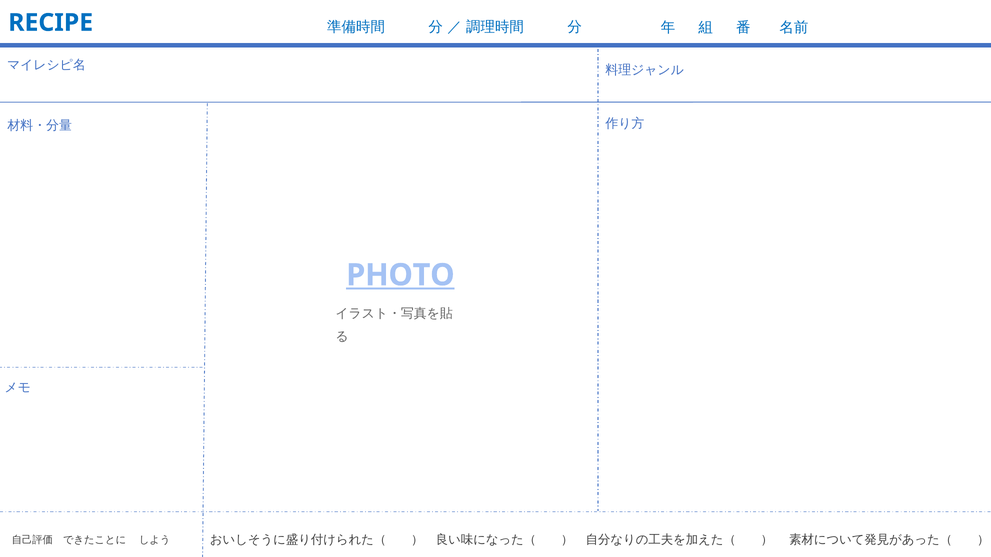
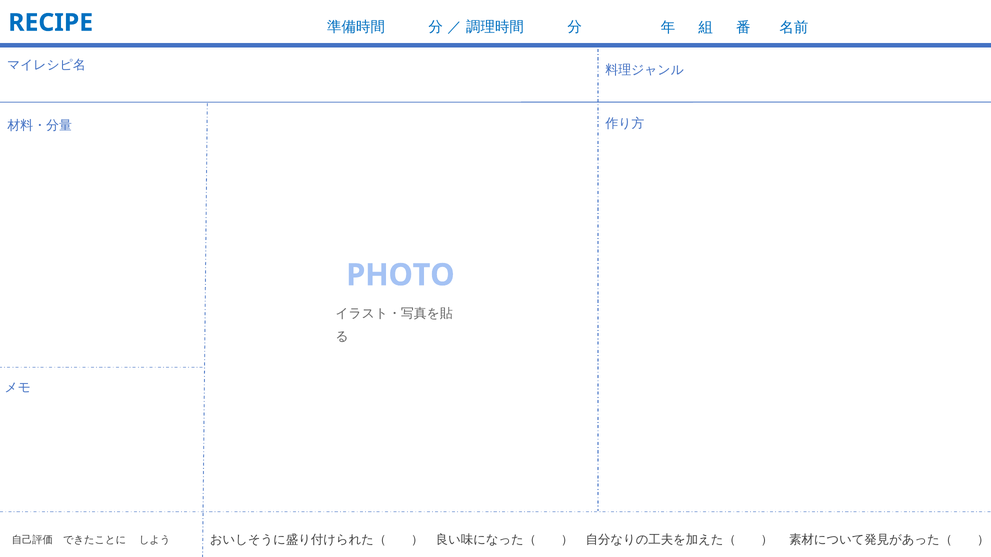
PHOTO underline: present -> none (400, 275)
